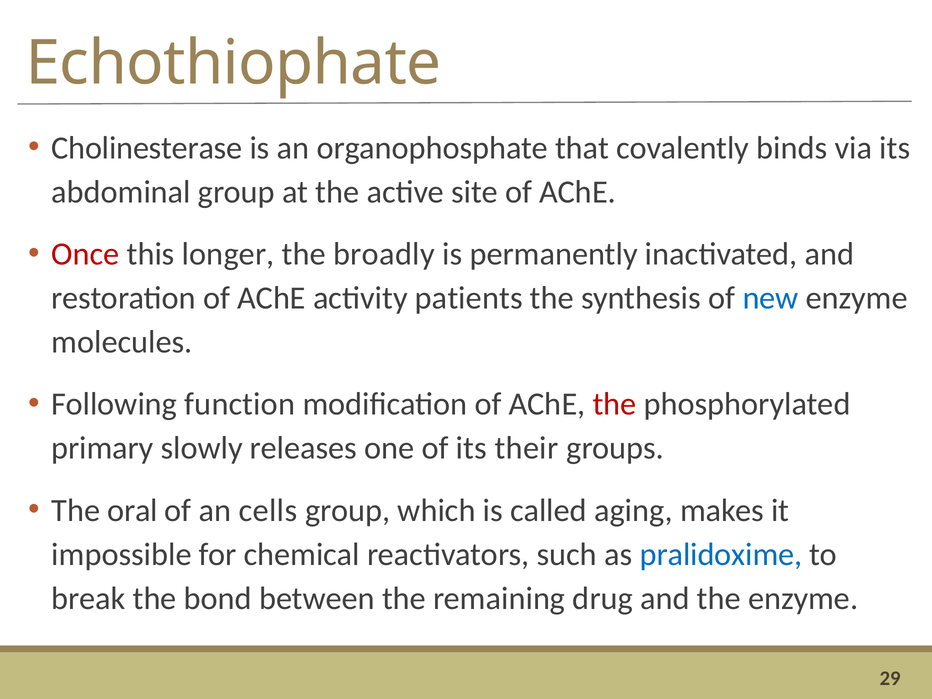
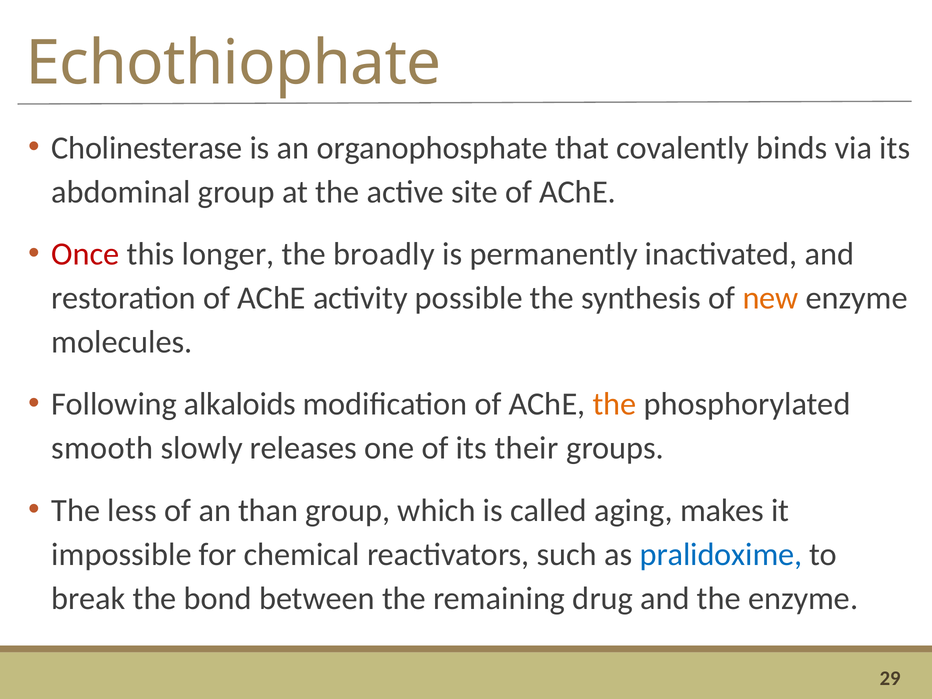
patients: patients -> possible (469, 298)
new colour: blue -> orange (771, 298)
function: function -> alkaloids (240, 404)
the colour: red -> orange (615, 404)
primary: primary -> smooth (102, 448)
oral: oral -> less (132, 510)
cells: cells -> than (268, 510)
